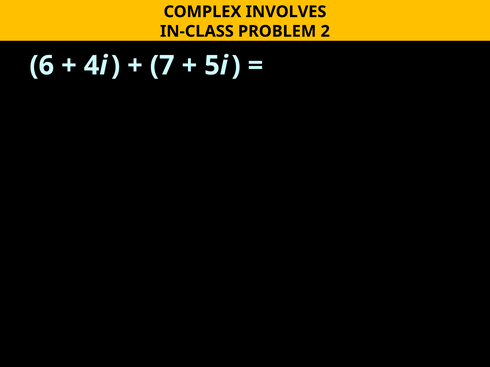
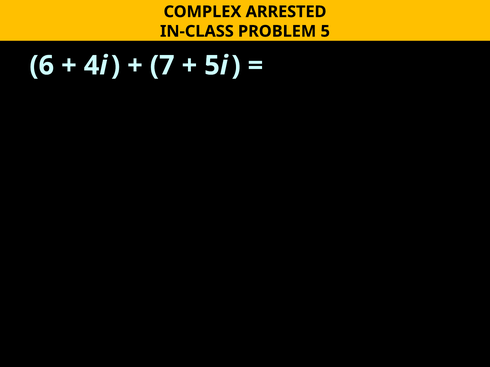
INVOLVES: INVOLVES -> ARRESTED (286, 12)
2: 2 -> 5 (325, 31)
